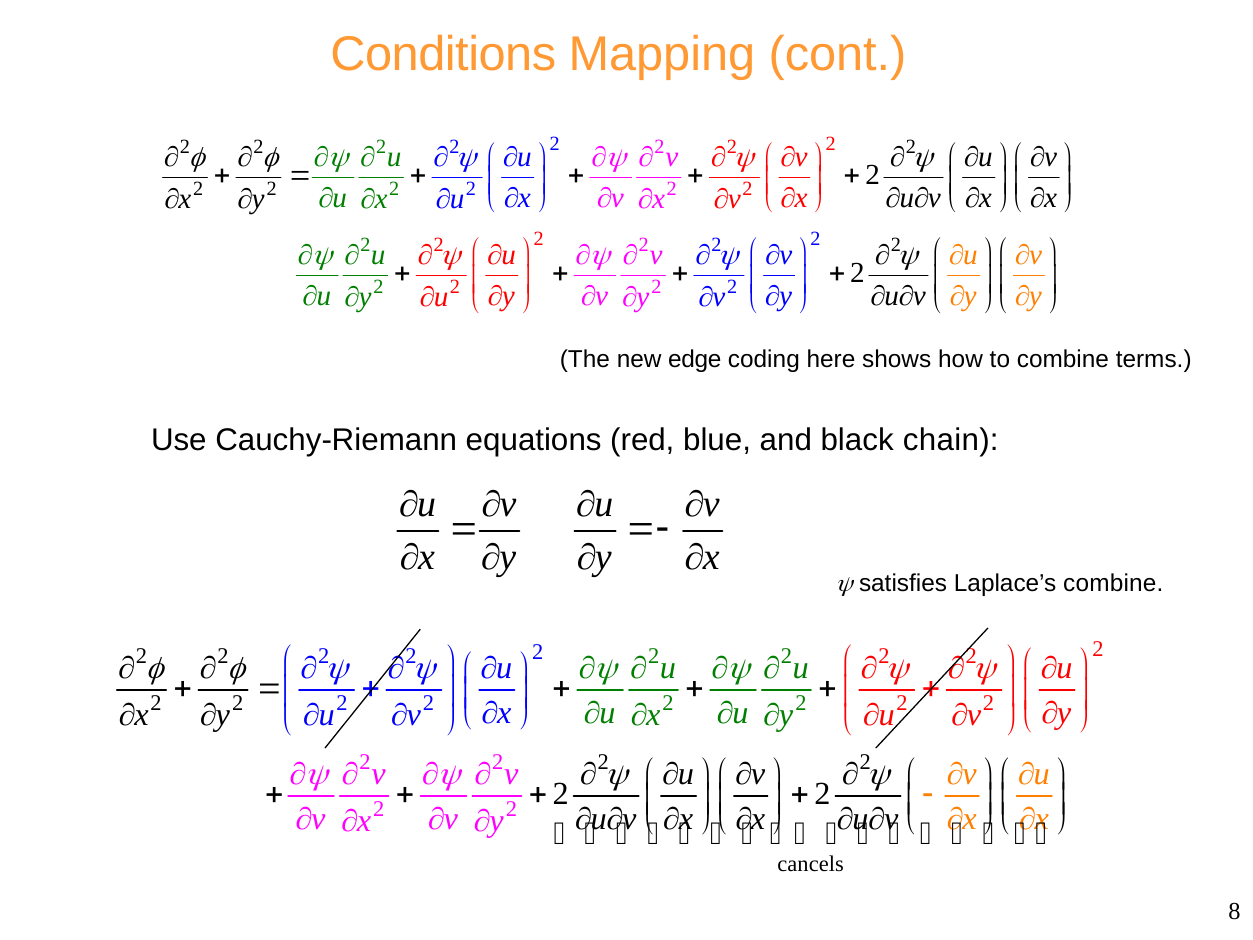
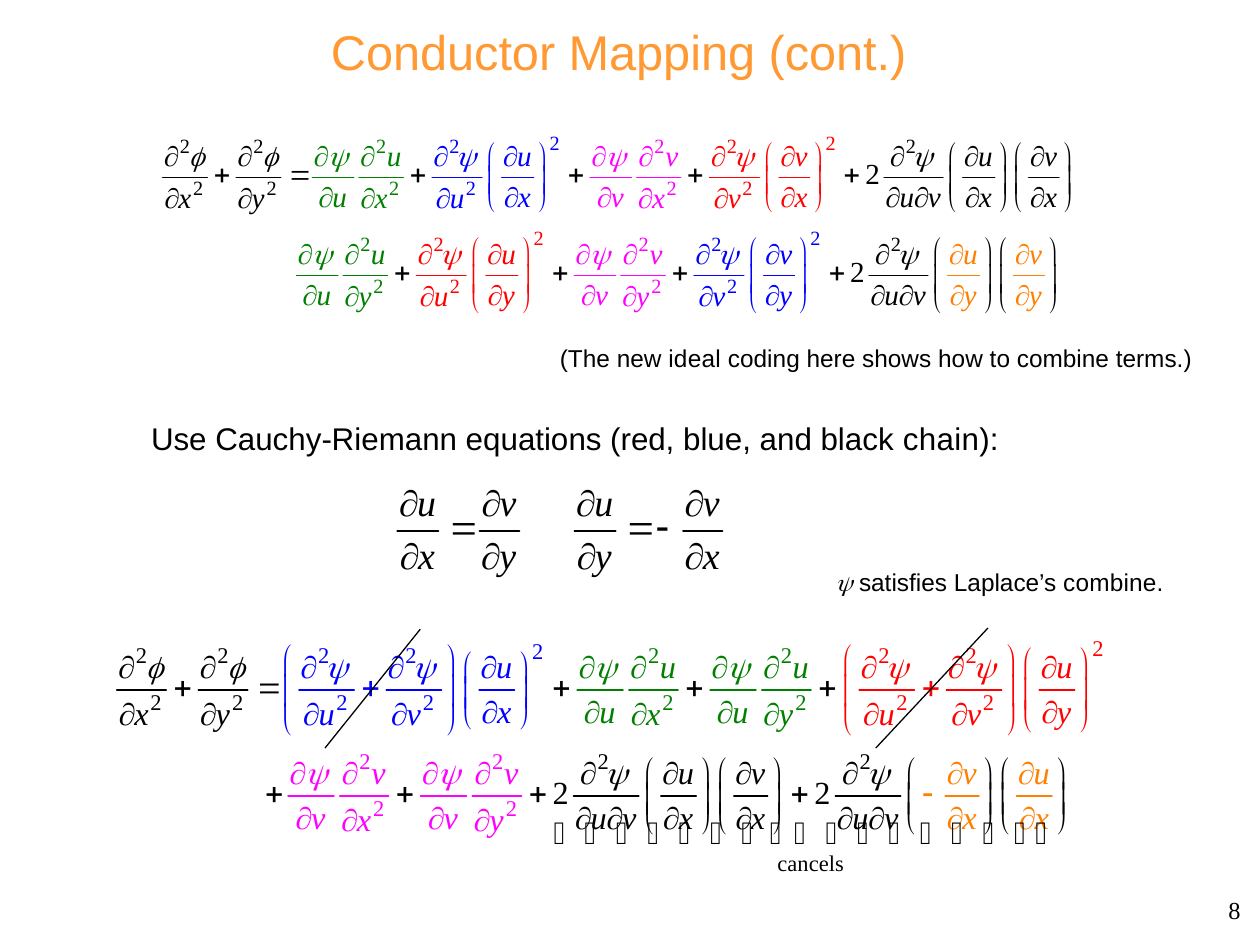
Conditions: Conditions -> Conductor (443, 54)
edge: edge -> ideal (695, 359)
